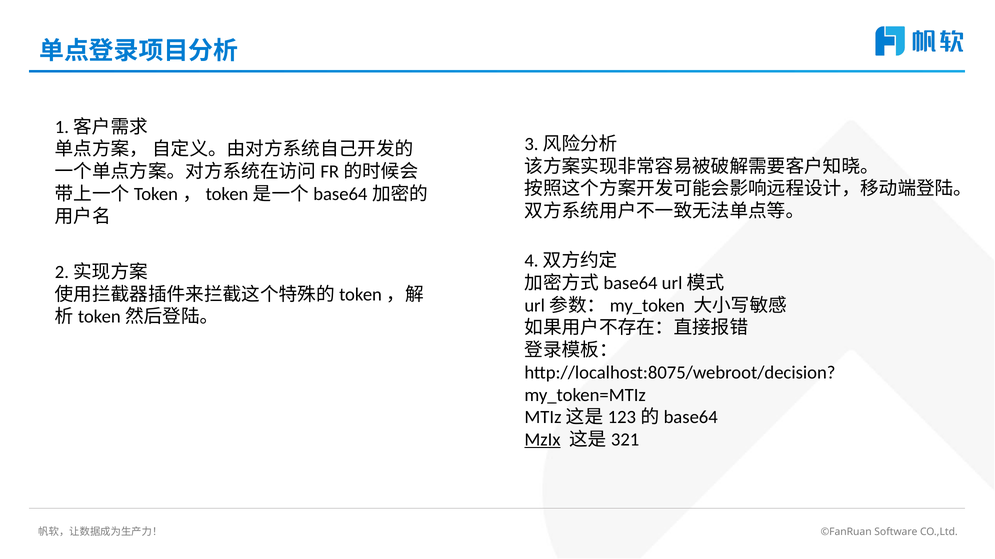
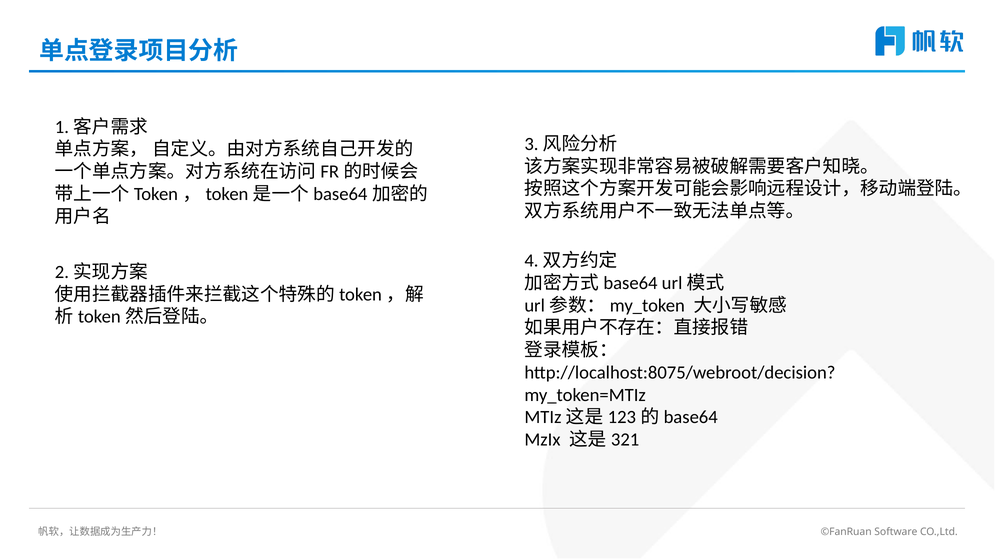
MzIx underline: present -> none (542, 440)
